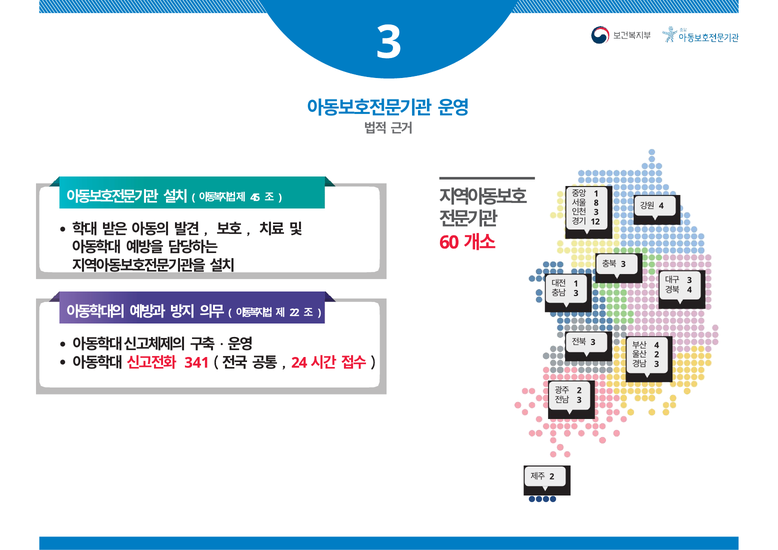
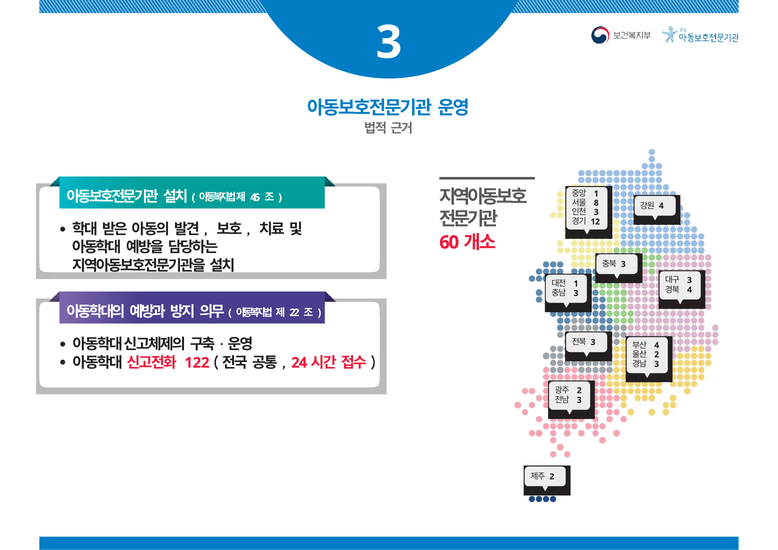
341: 341 -> 122 (197, 363)
